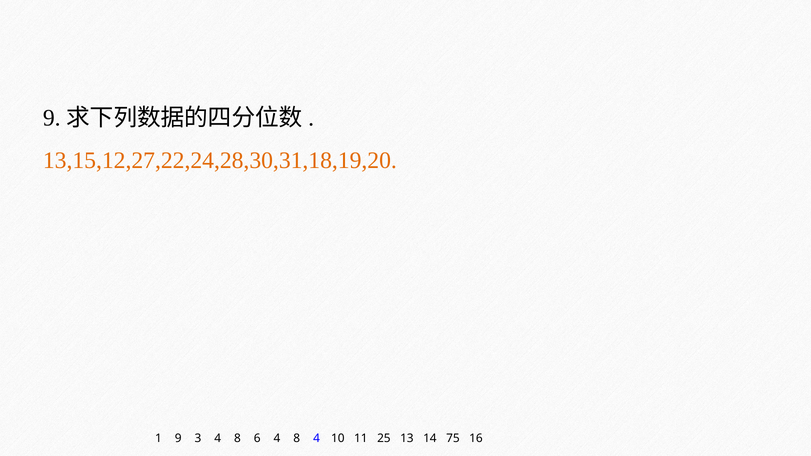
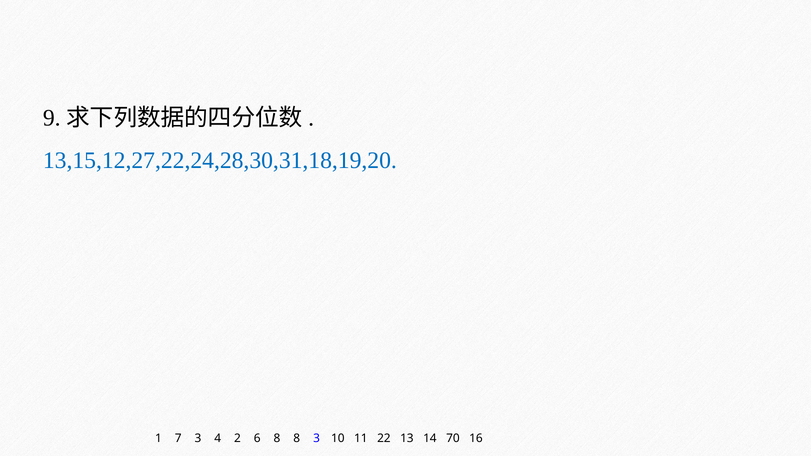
13,15,12,27,22,24,28,30,31,18,19,20 colour: orange -> blue (220, 161)
1 9: 9 -> 7 (178, 438)
3 4 8: 8 -> 2 (237, 438)
6 4: 4 -> 8 (277, 438)
8 4: 4 -> 3 (317, 438)
25: 25 -> 22 (384, 438)
75: 75 -> 70 (453, 438)
